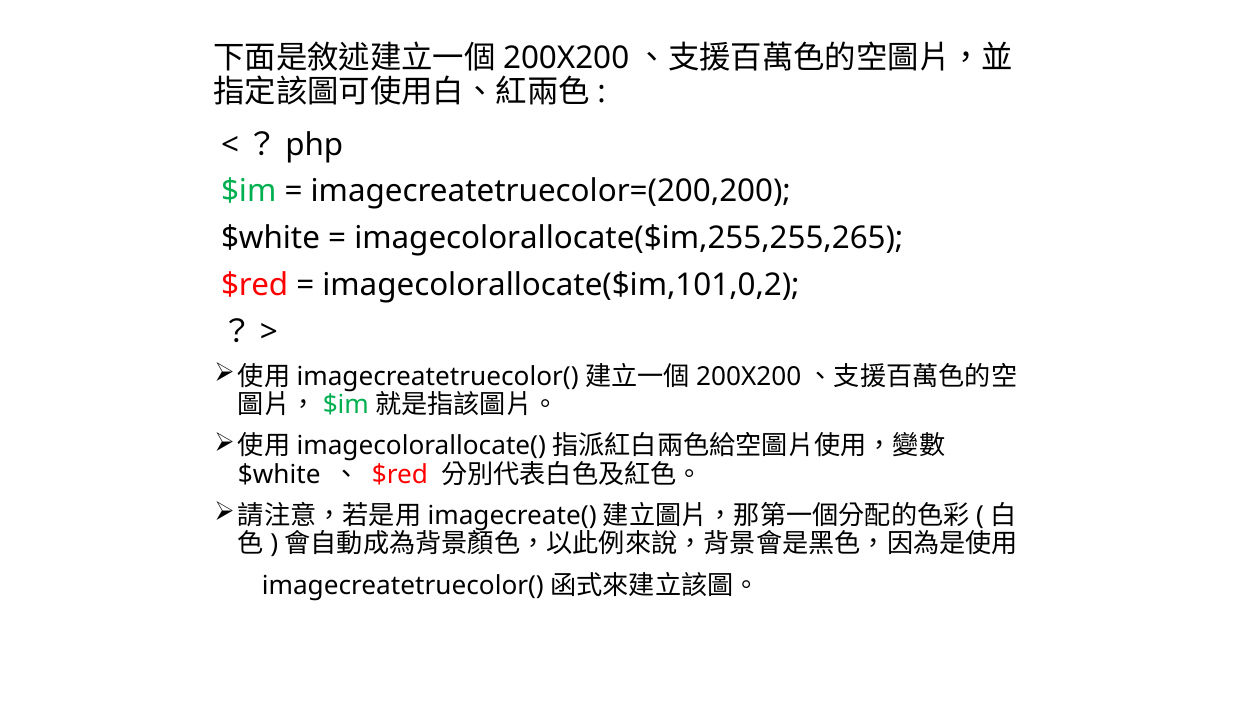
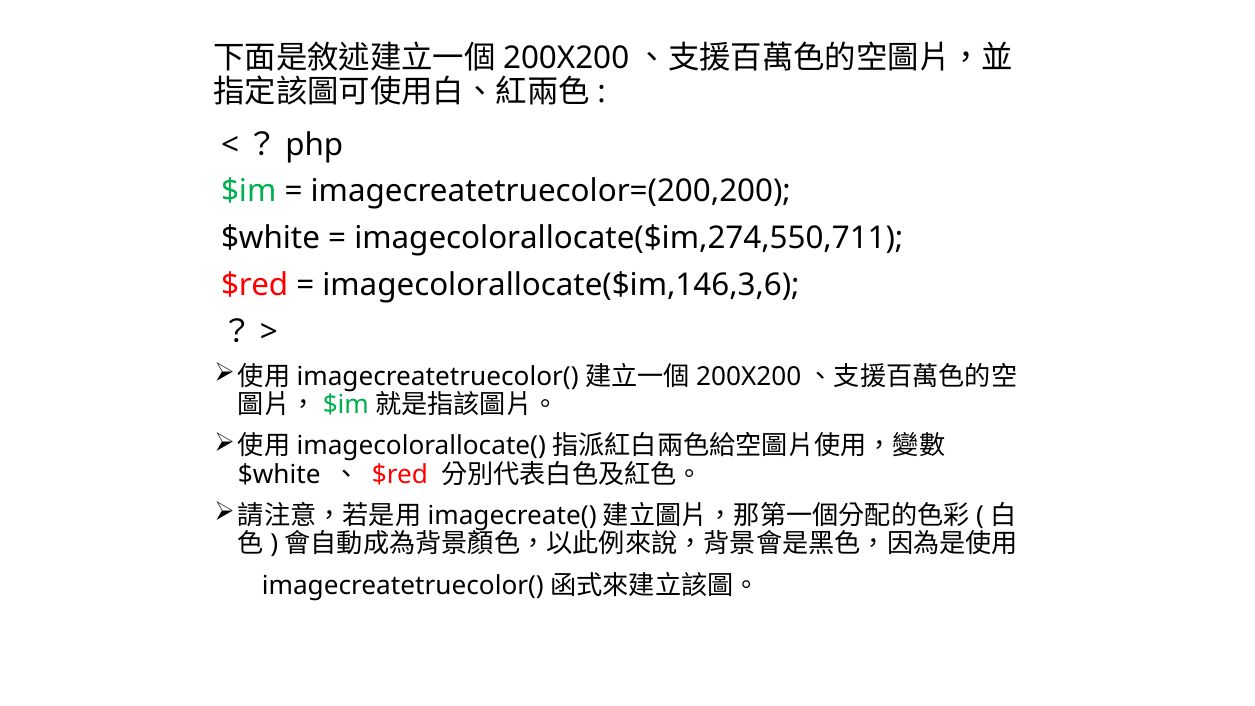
imagecolorallocate($im,255,255,265: imagecolorallocate($im,255,255,265 -> imagecolorallocate($im,274,550,711 (629, 239)
imagecolorallocate($im,101,0,2: imagecolorallocate($im,101,0,2 -> imagecolorallocate($im,146,3,6 (561, 286)
